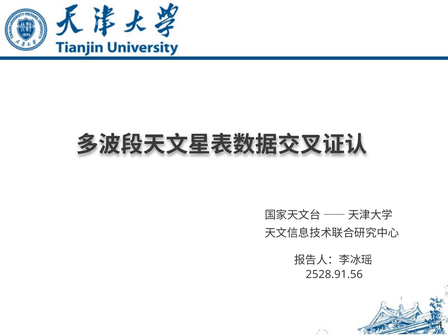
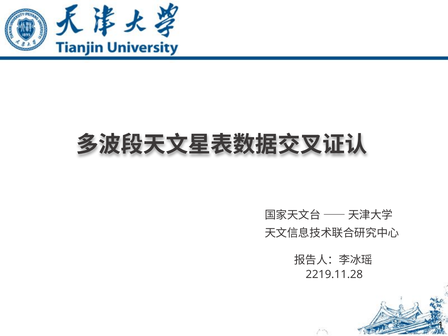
2528.91.56: 2528.91.56 -> 2219.11.28 (334, 274)
